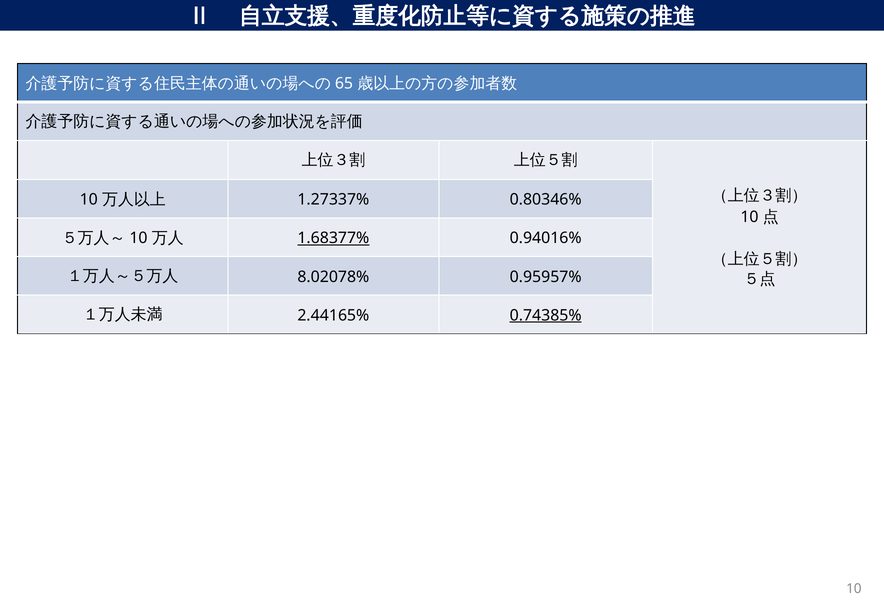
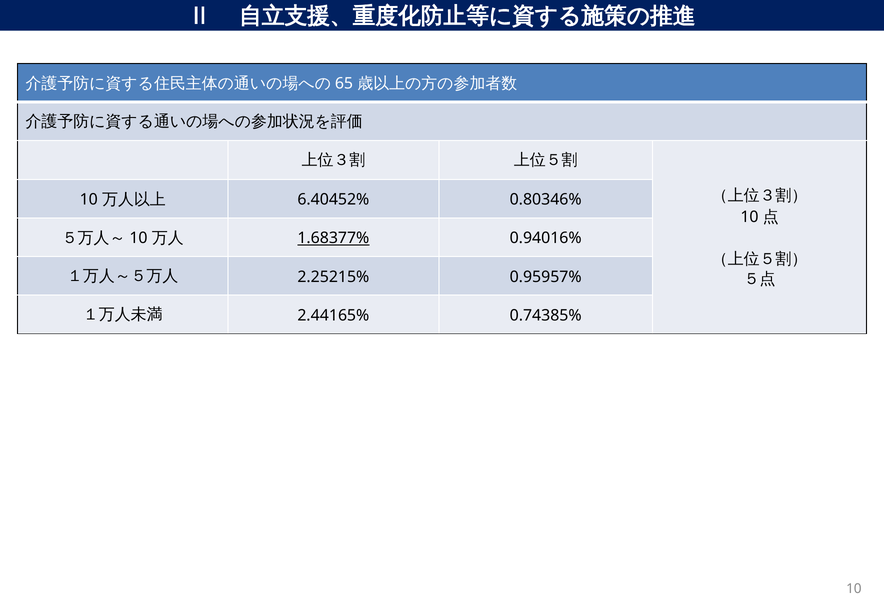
1.27337%: 1.27337% -> 6.40452% (333, 199)
8.02078%: 8.02078% -> 2.25215% (333, 276)
0.74385% underline: present -> none (546, 315)
